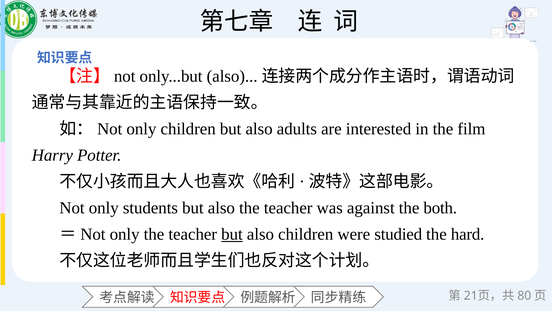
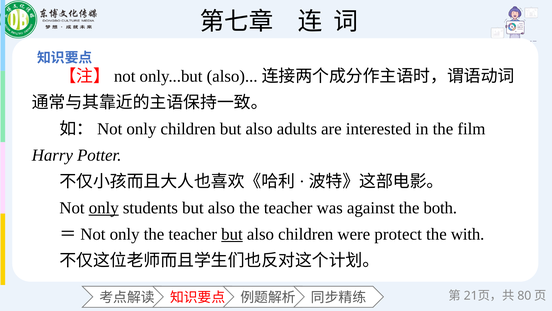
only underline: none -> present (104, 208)
studied: studied -> protect (398, 234)
hard: hard -> with (468, 234)
